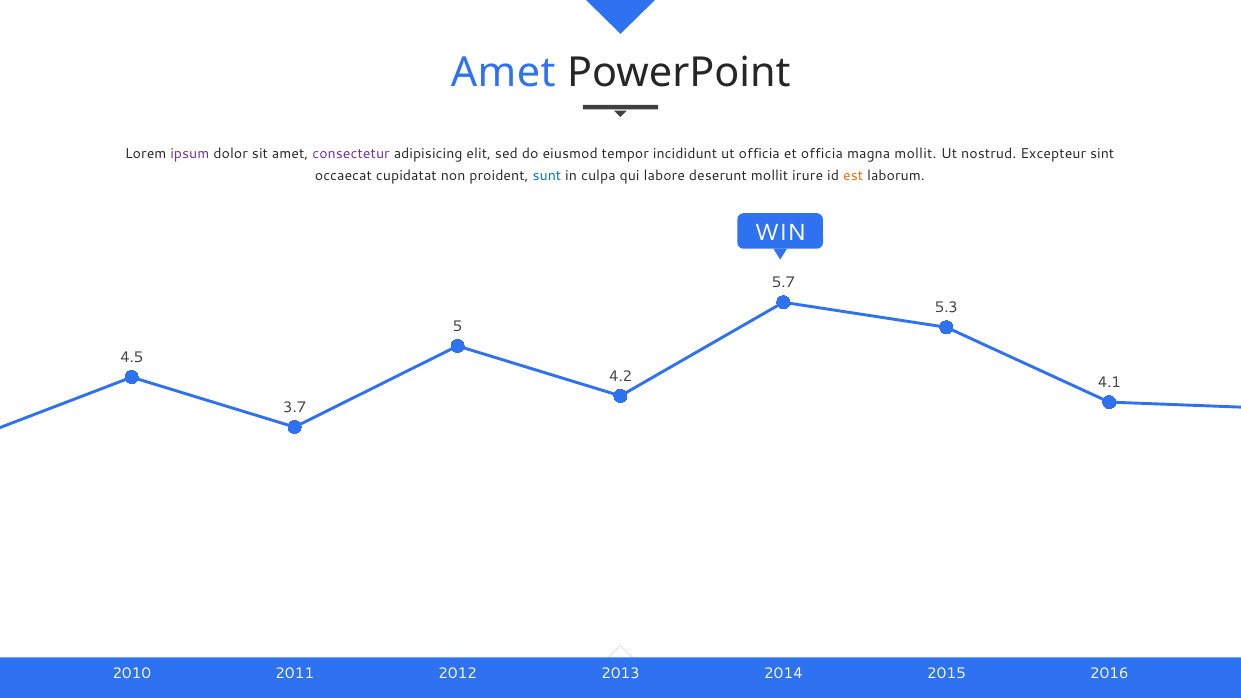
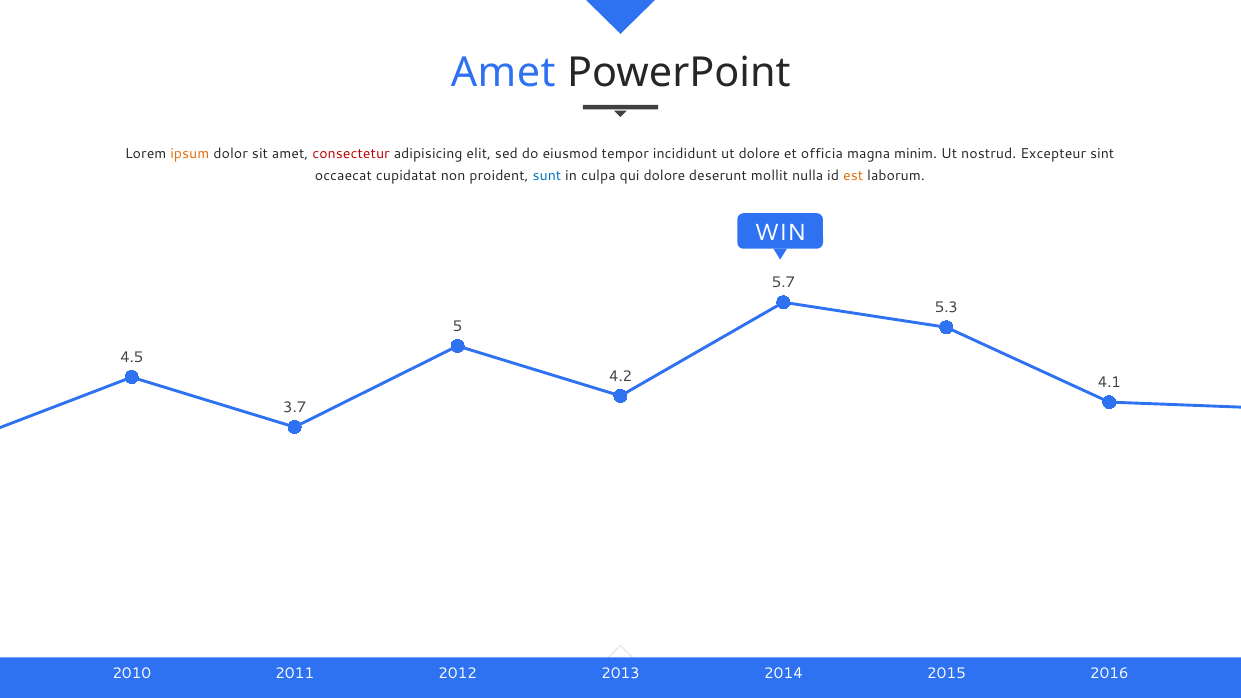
ipsum colour: purple -> orange (190, 154)
consectetur colour: purple -> red (351, 154)
ut officia: officia -> dolore (759, 154)
magna mollit: mollit -> minim (916, 154)
qui labore: labore -> dolore (664, 176)
irure: irure -> nulla (808, 176)
